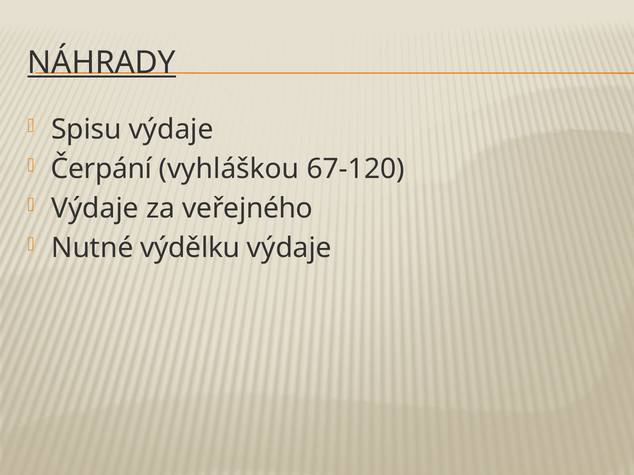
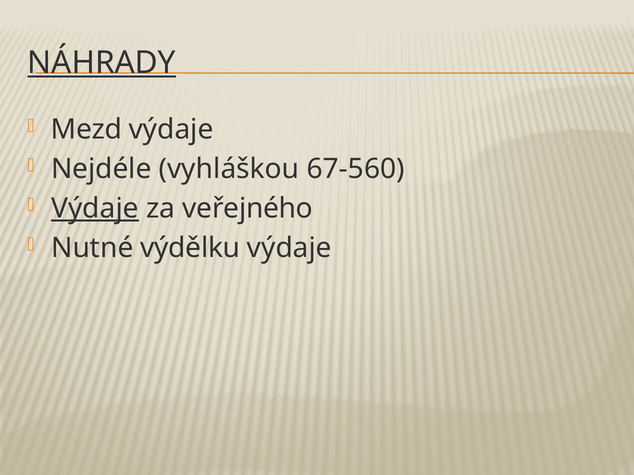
Spisu: Spisu -> Mezd (86, 130)
Čerpání: Čerpání -> Nejdéle (101, 169)
67-120: 67-120 -> 67-560 (356, 169)
Výdaje underline: none -> present (95, 209)
